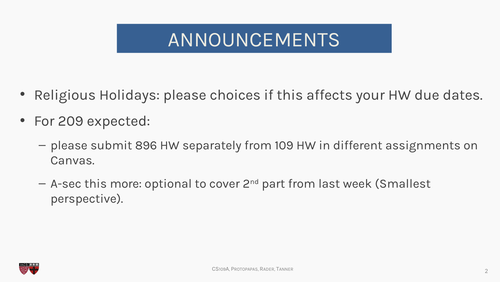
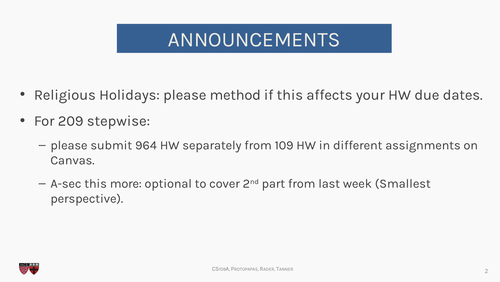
choices: choices -> method (235, 95)
expected: expected -> stepwise (118, 121)
896: 896 -> 964 (146, 145)
